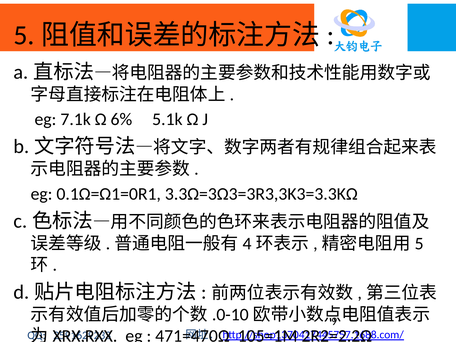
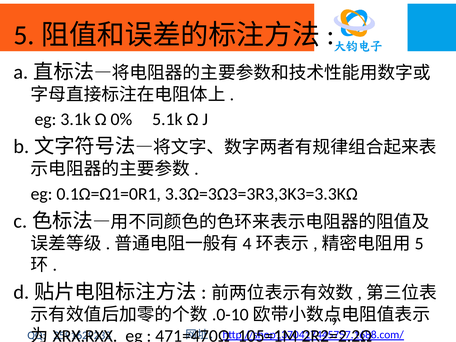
7.1k: 7.1k -> 3.1k (76, 119)
6%: 6% -> 0% (121, 119)
